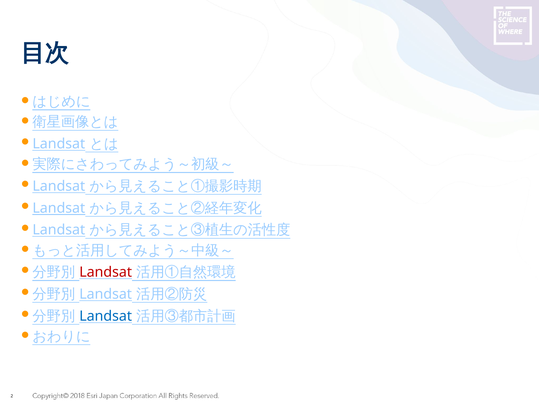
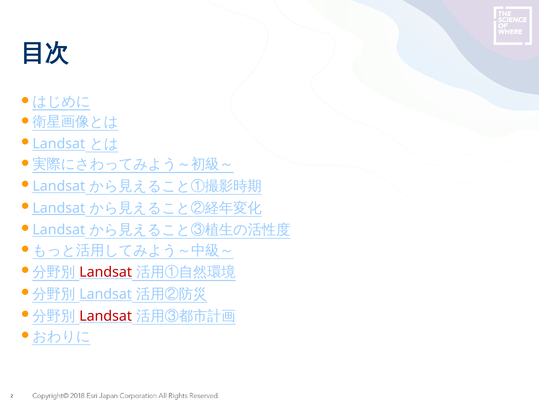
Landsat colour: blue -> red (106, 316)
